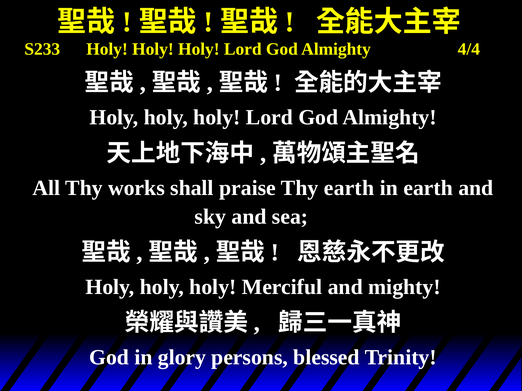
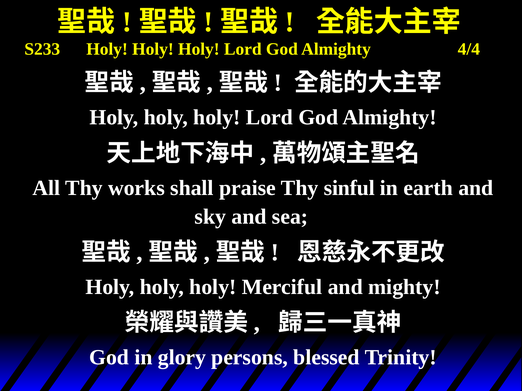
Thy earth: earth -> sinful (349, 188)
